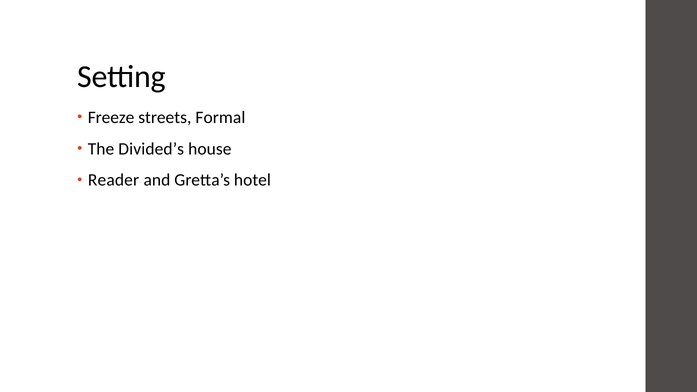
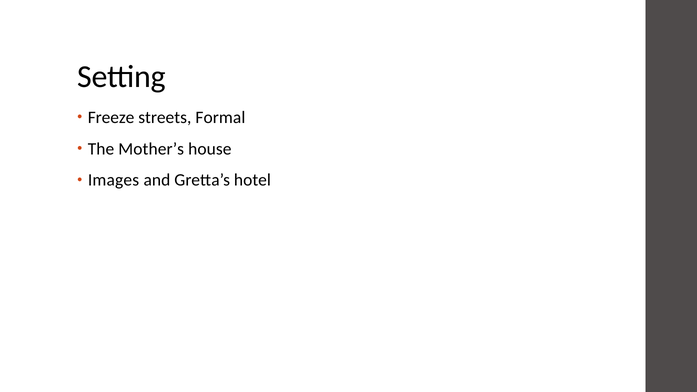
Divided’s: Divided’s -> Mother’s (151, 149)
Reader: Reader -> Images (114, 180)
